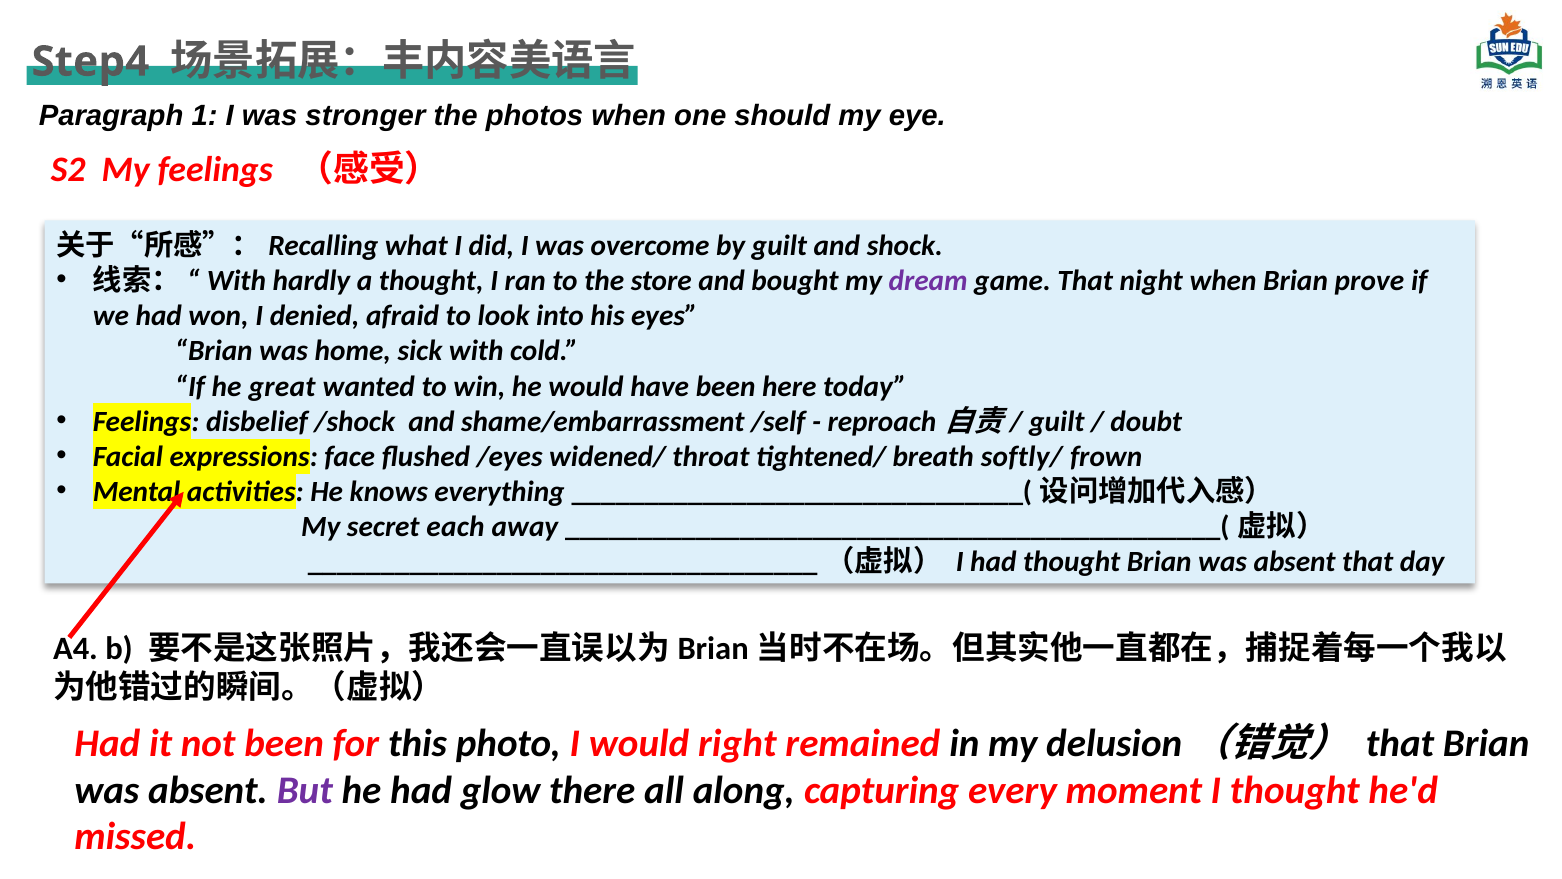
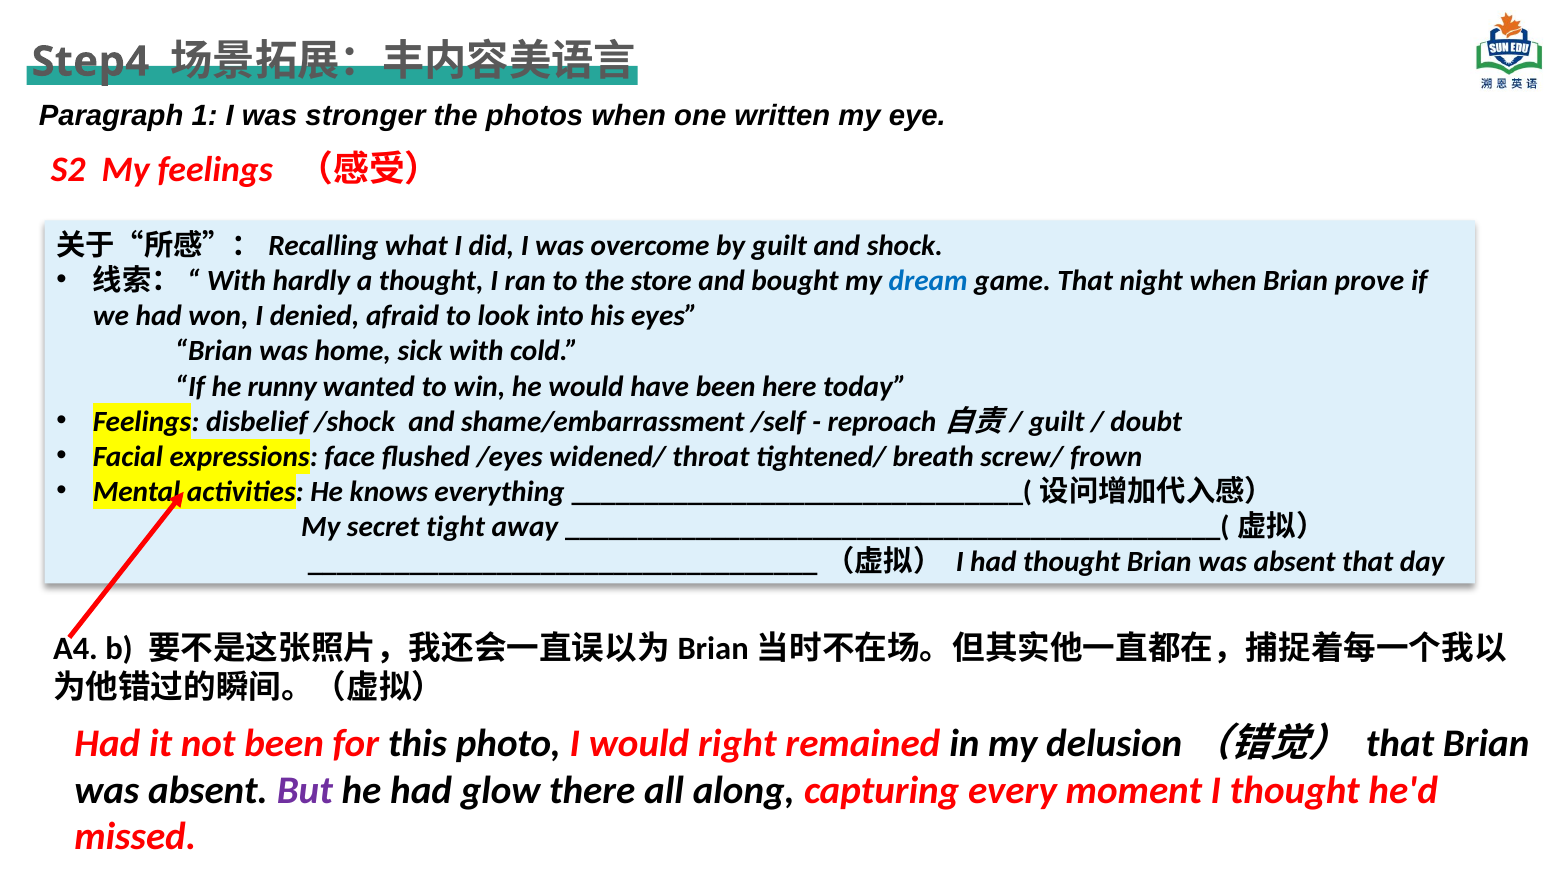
should: should -> written (782, 115)
dream colour: purple -> blue (928, 281)
great: great -> runny (282, 386)
softly/: softly/ -> screw/ (1022, 456)
each: each -> tight (456, 527)
